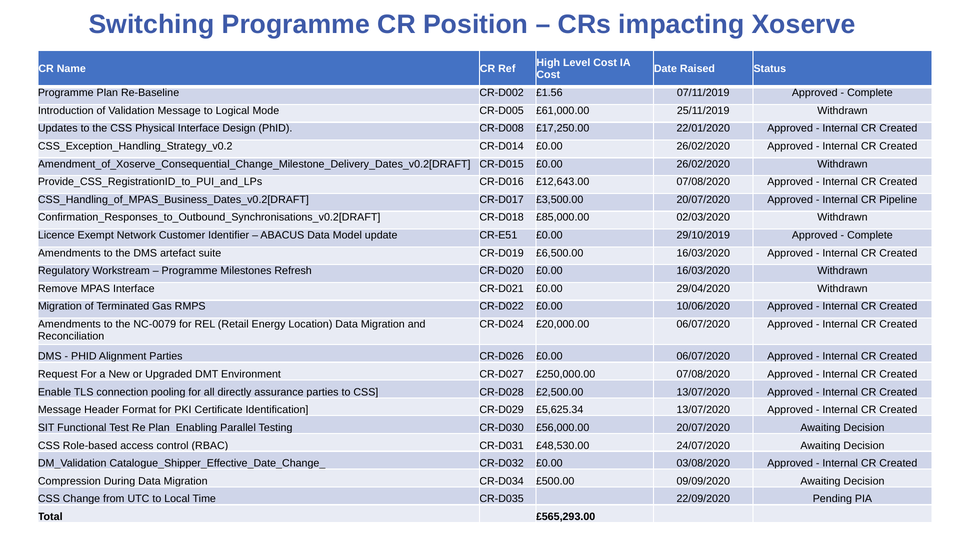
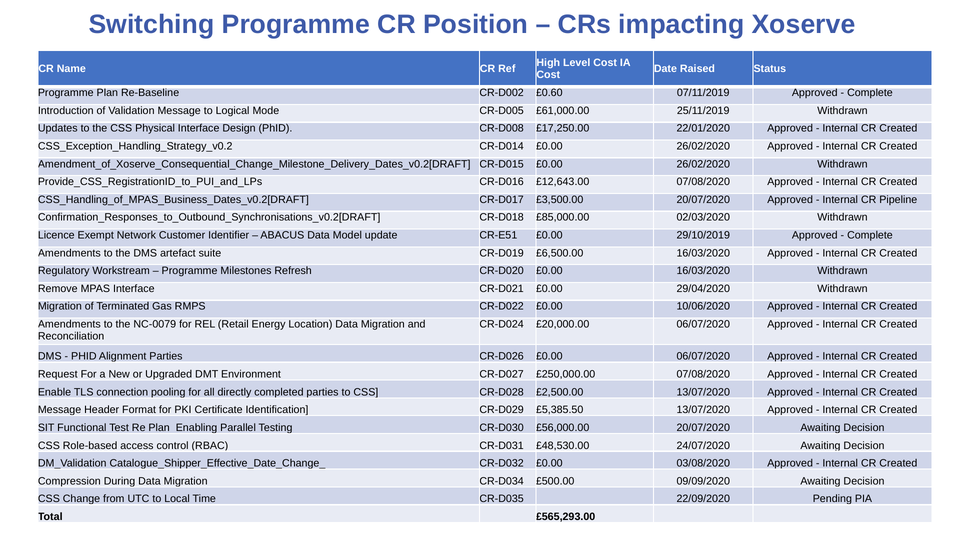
£1.56: £1.56 -> £0.60 (549, 93)
assurance: assurance -> completed (279, 392)
£5,625.34: £5,625.34 -> £5,385.50 (560, 410)
